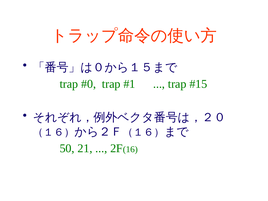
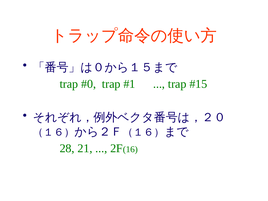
50: 50 -> 28 (67, 148)
